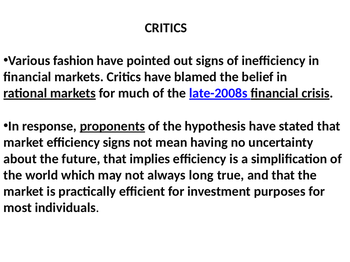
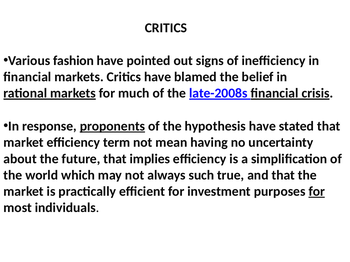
efficiency signs: signs -> term (117, 143)
long: long -> such (201, 175)
for underline: none -> present (317, 192)
